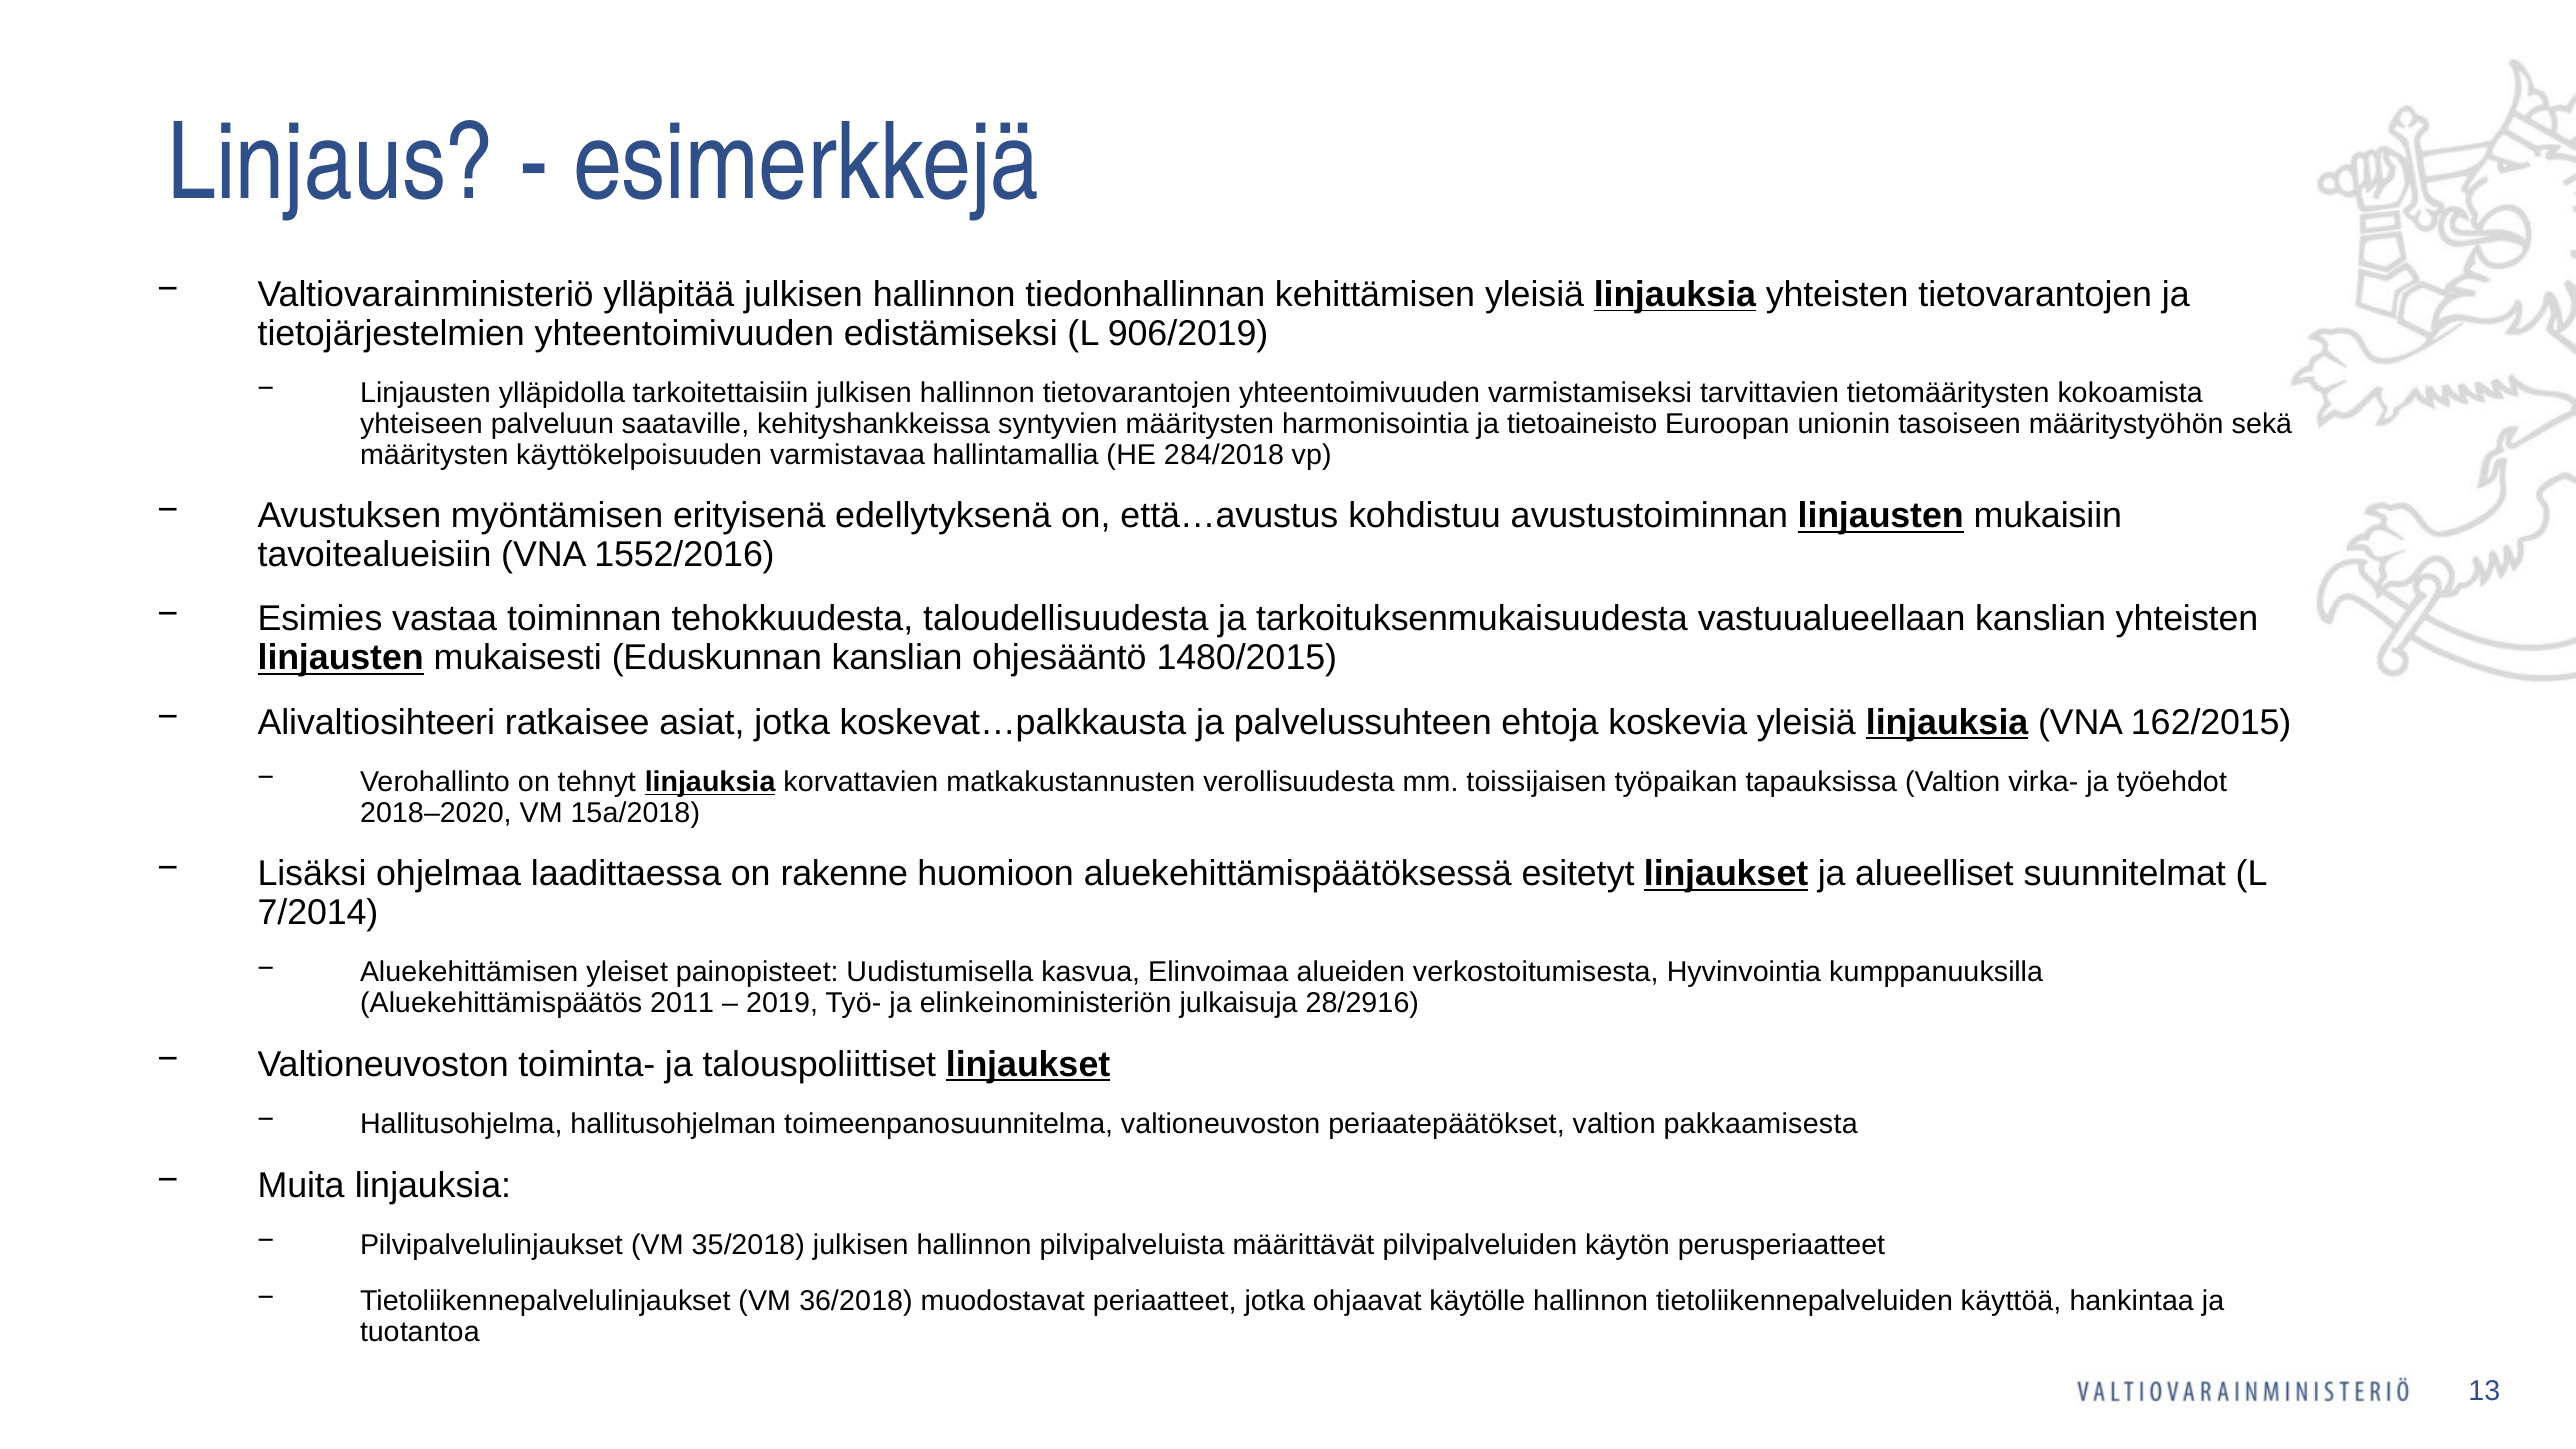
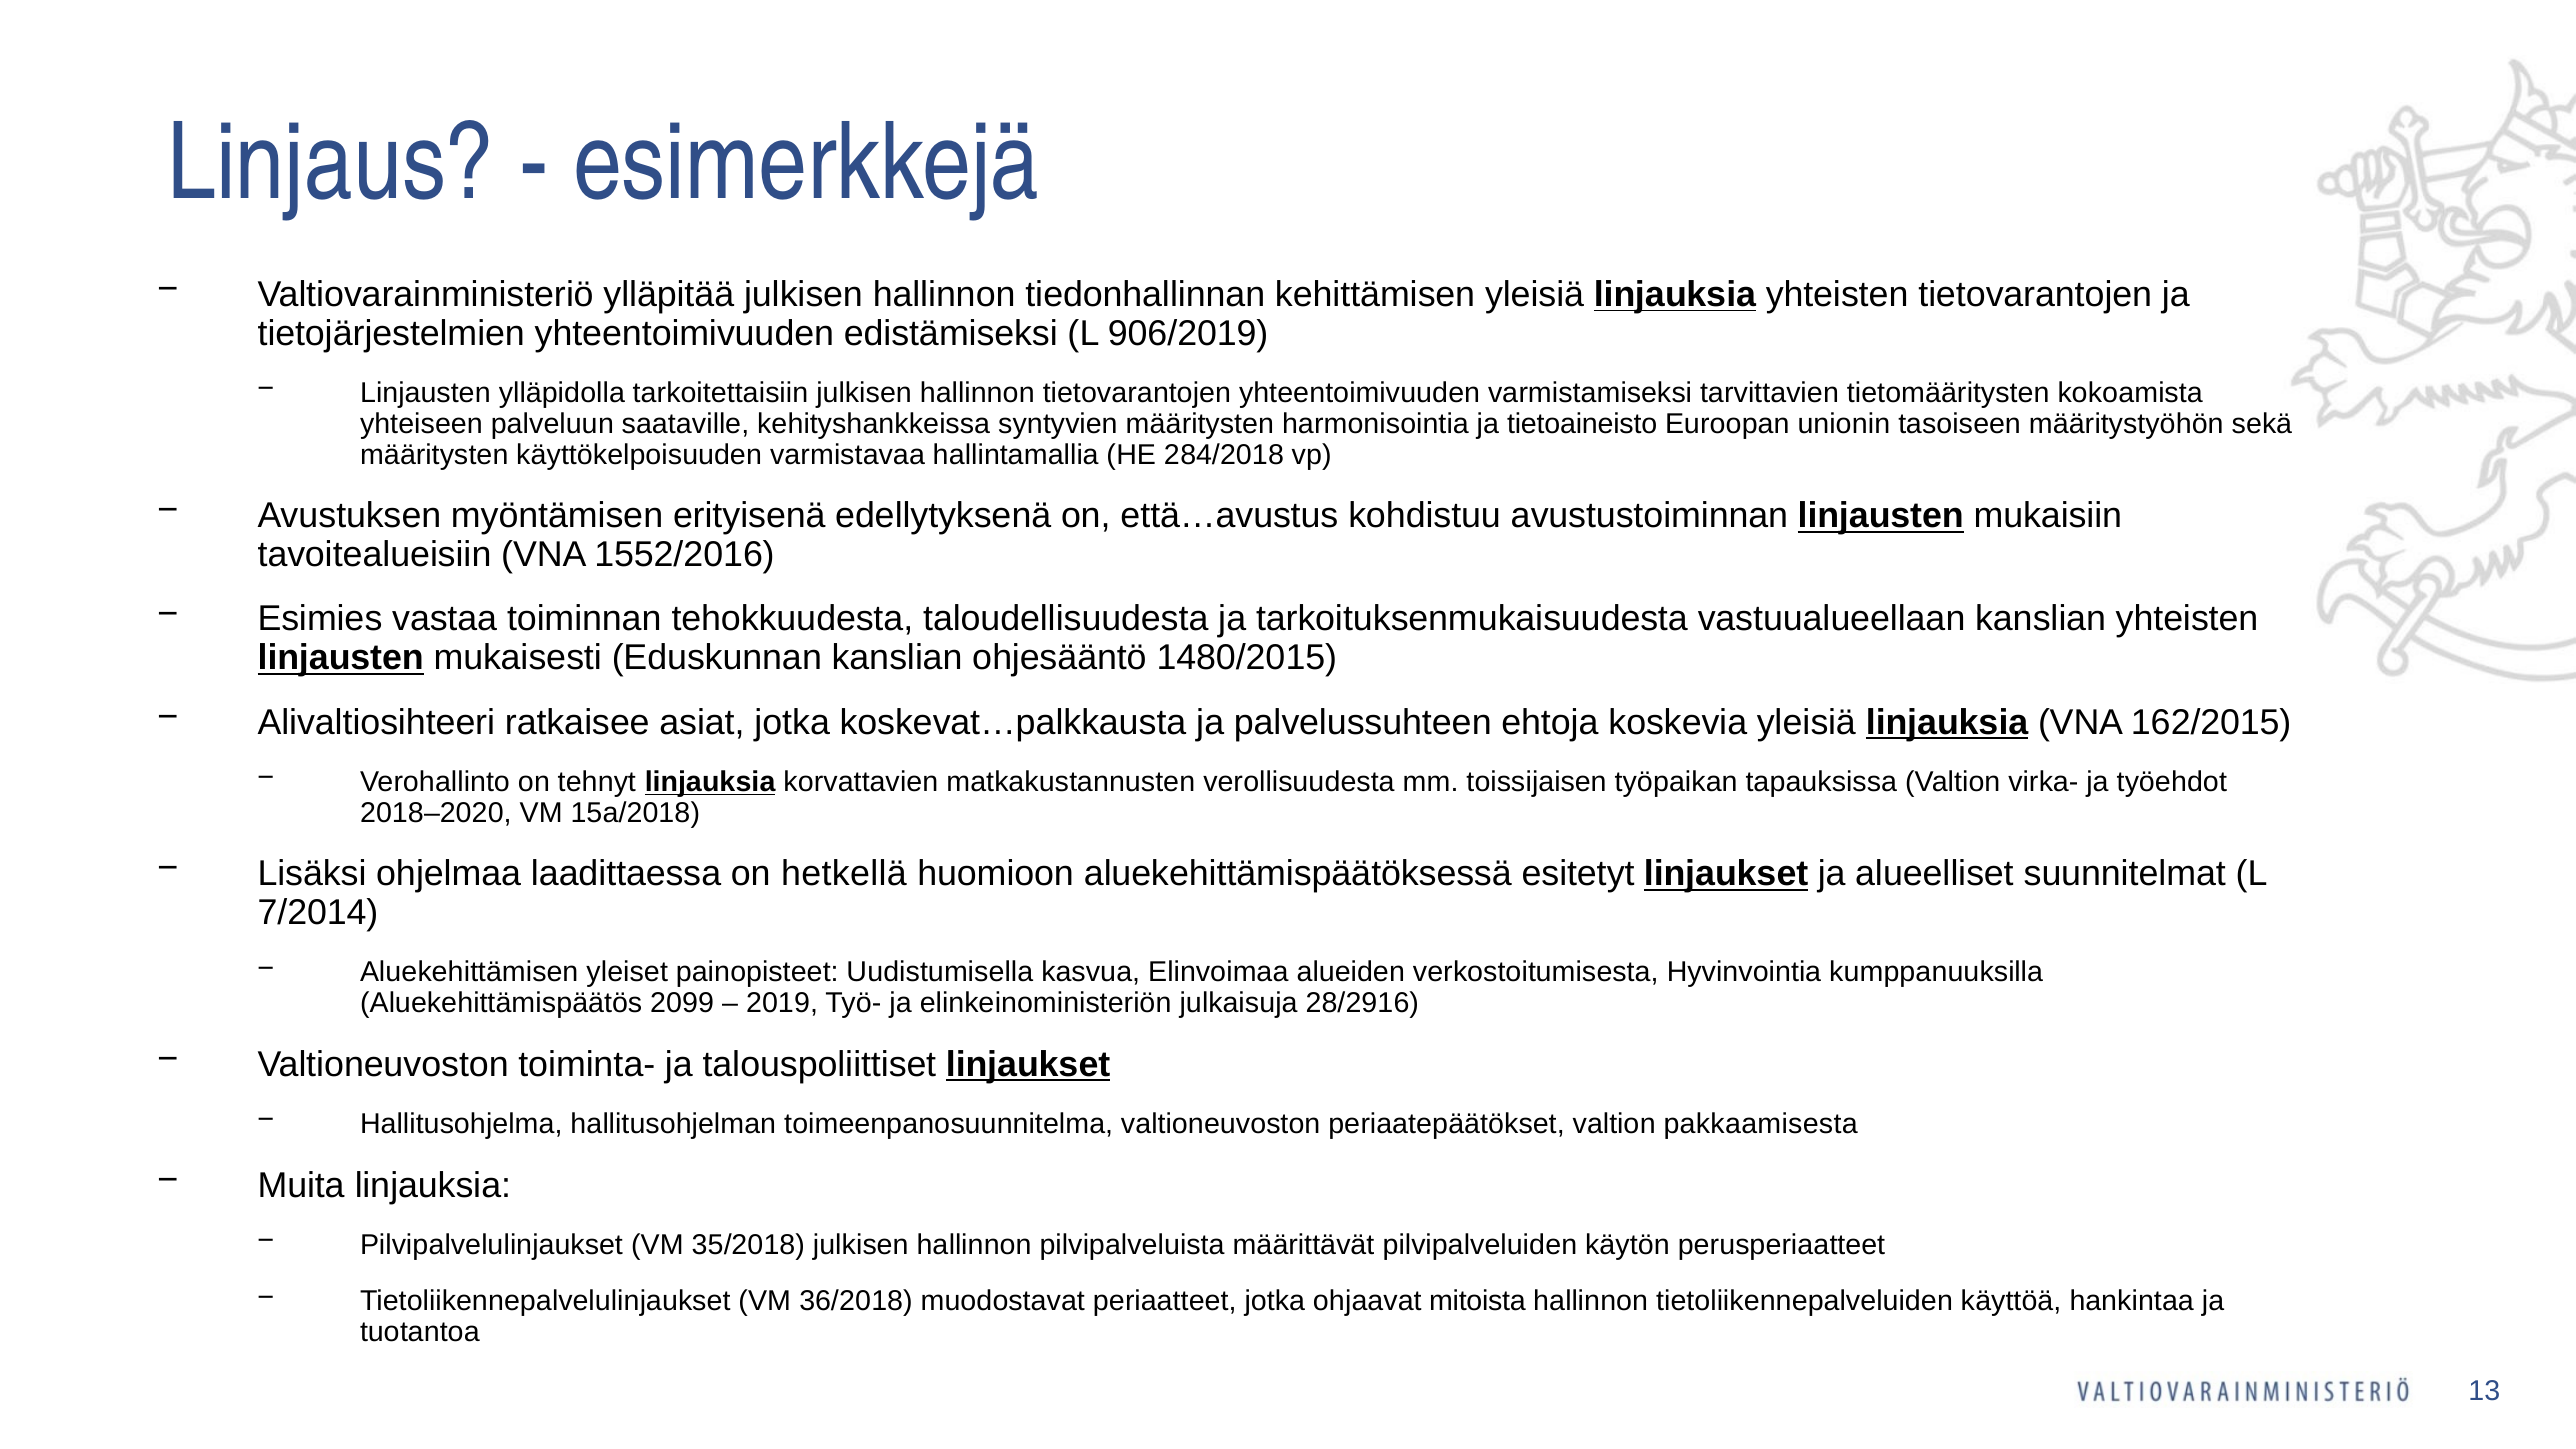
rakenne: rakenne -> hetkellä (844, 874)
2011: 2011 -> 2099 (682, 1003)
käytölle: käytölle -> mitoista (1477, 1301)
